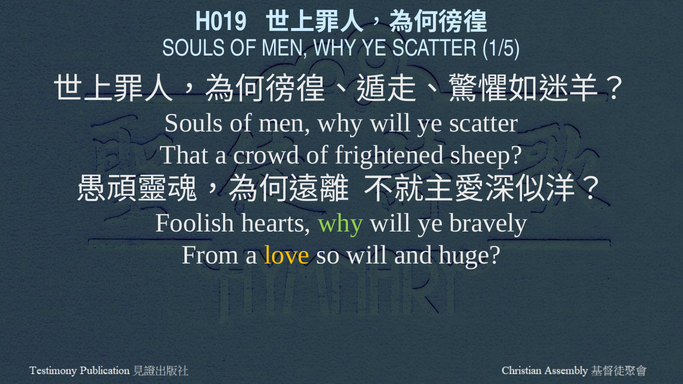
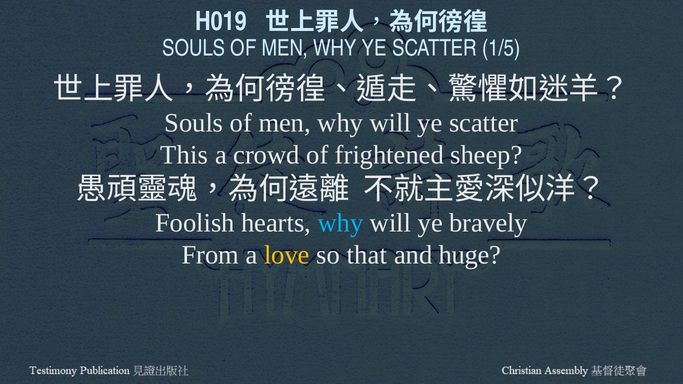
That: That -> This (184, 155)
why colour: light green -> light blue (341, 223)
so will: will -> that (367, 255)
